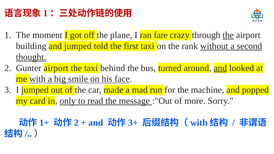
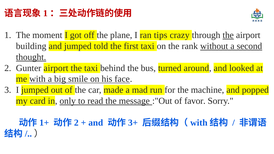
fare: fare -> tips (161, 35)
and underline: present -> none (220, 68)
more: more -> favor (195, 101)
